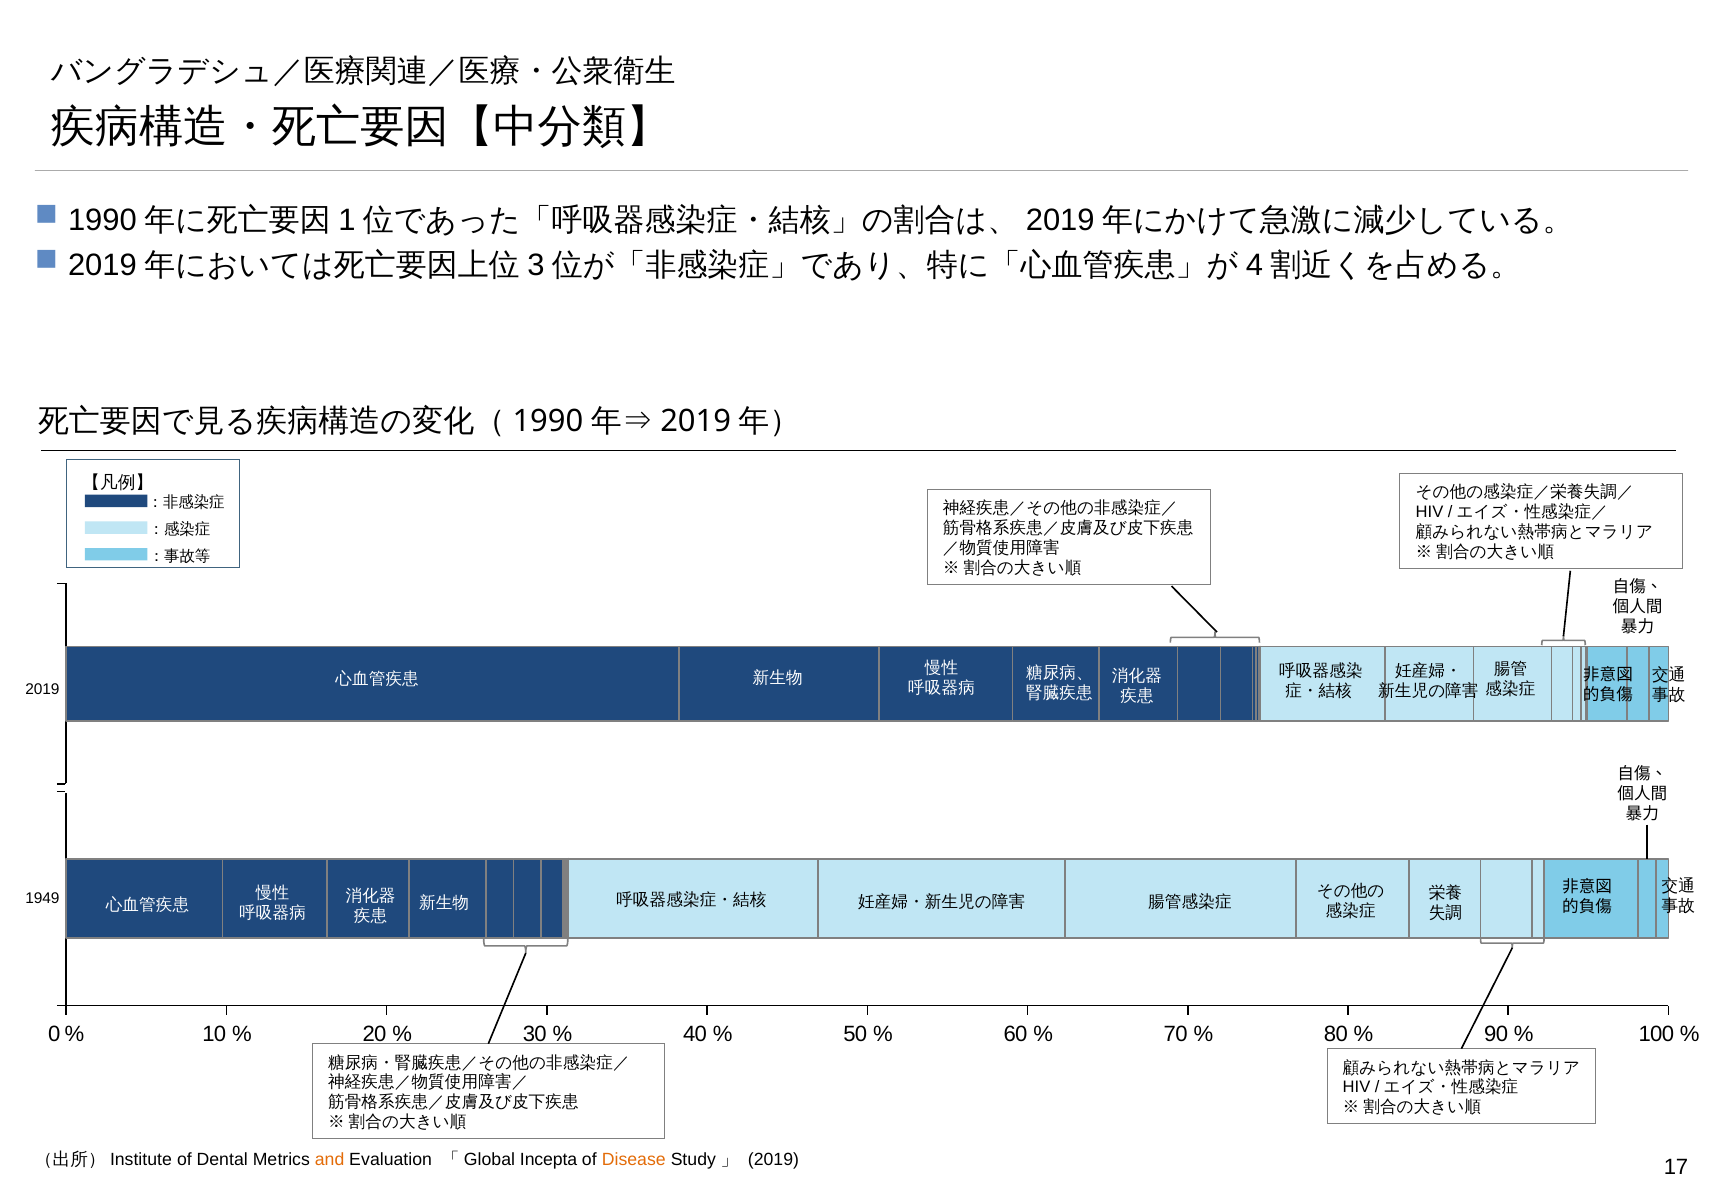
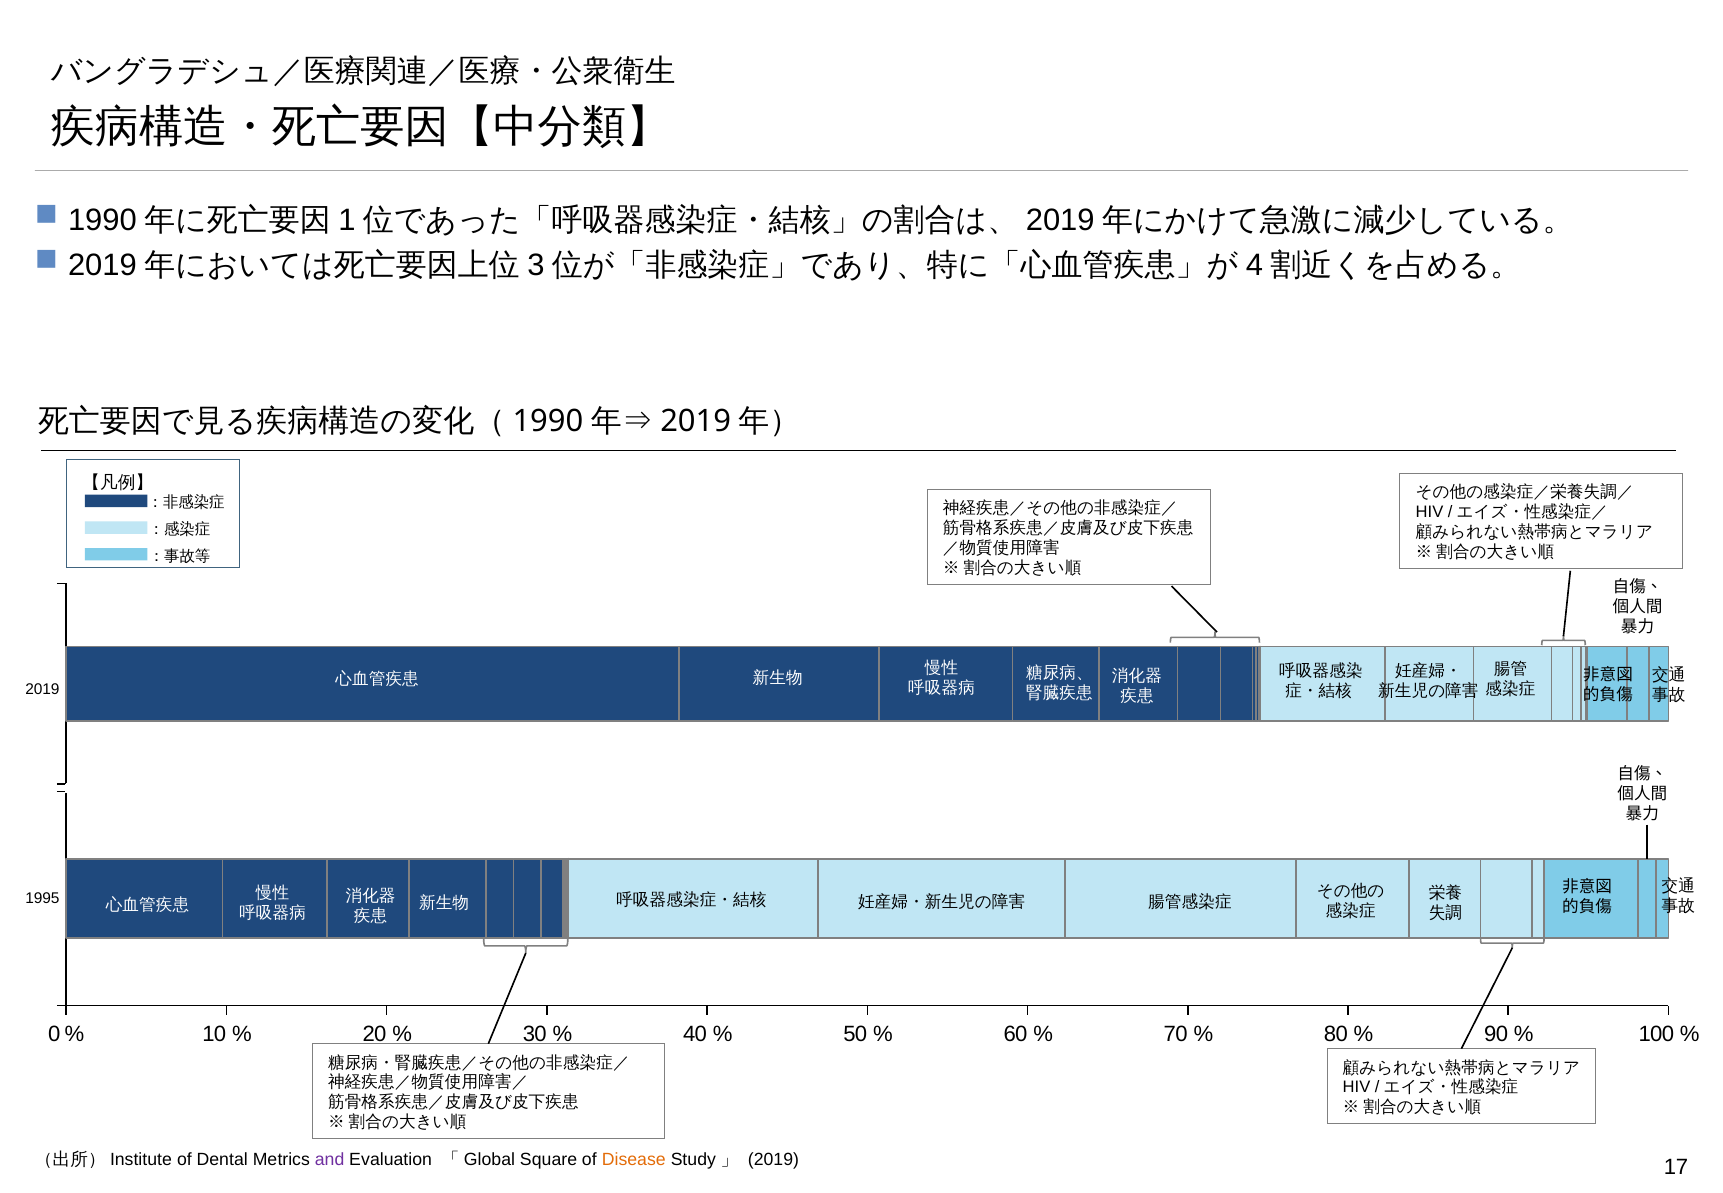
1949: 1949 -> 1995 (42, 898)
and colour: orange -> purple (330, 1159)
Incepta: Incepta -> Square (549, 1159)
